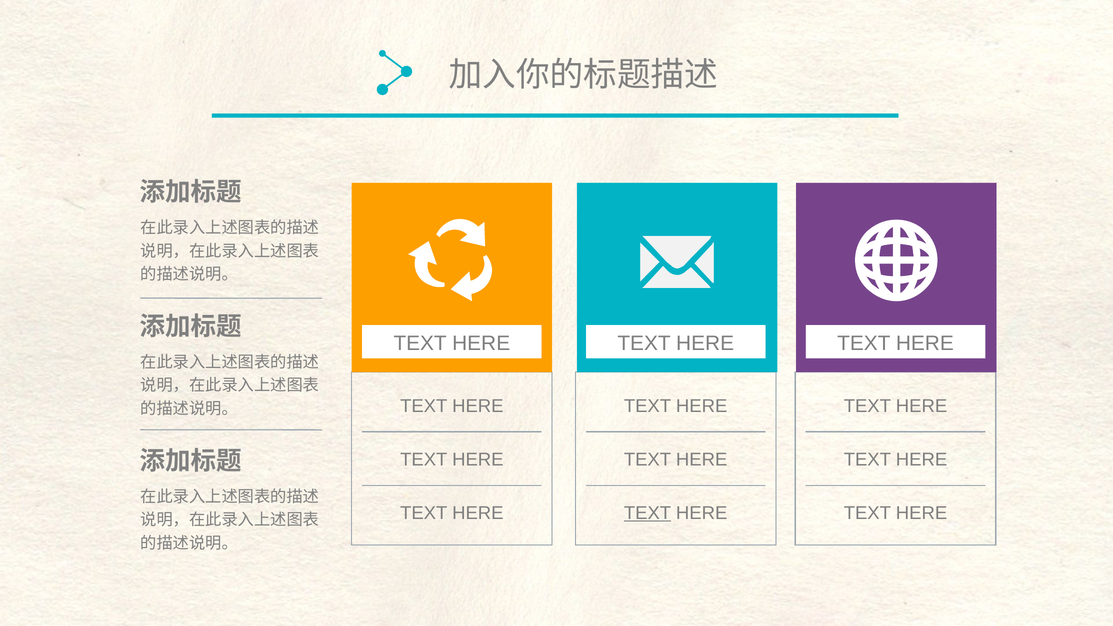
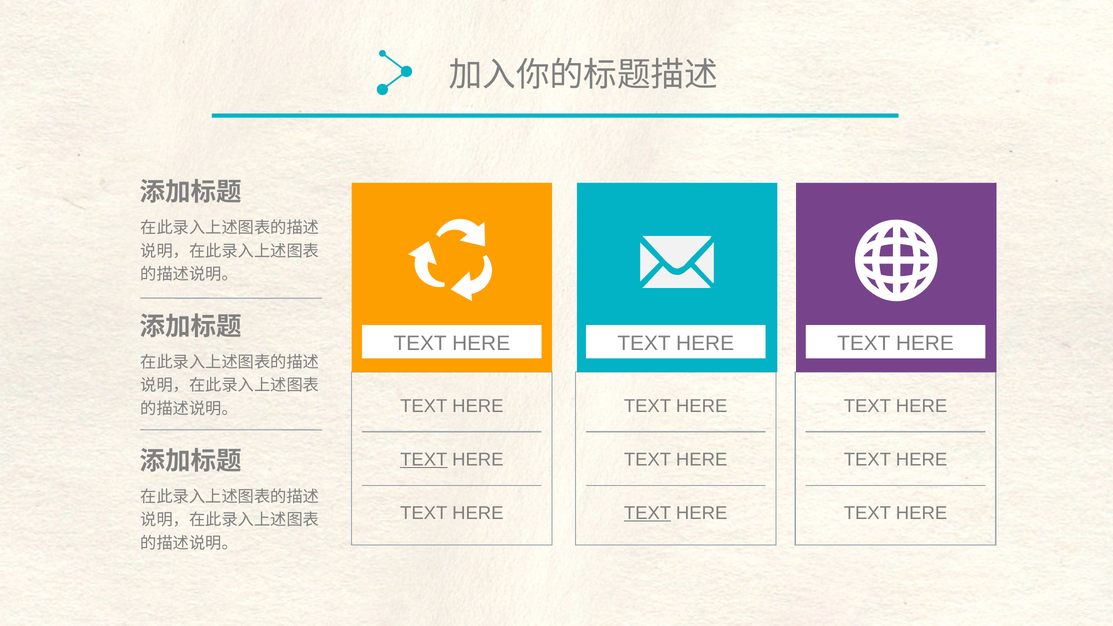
TEXT underline: none -> present (424, 460)
